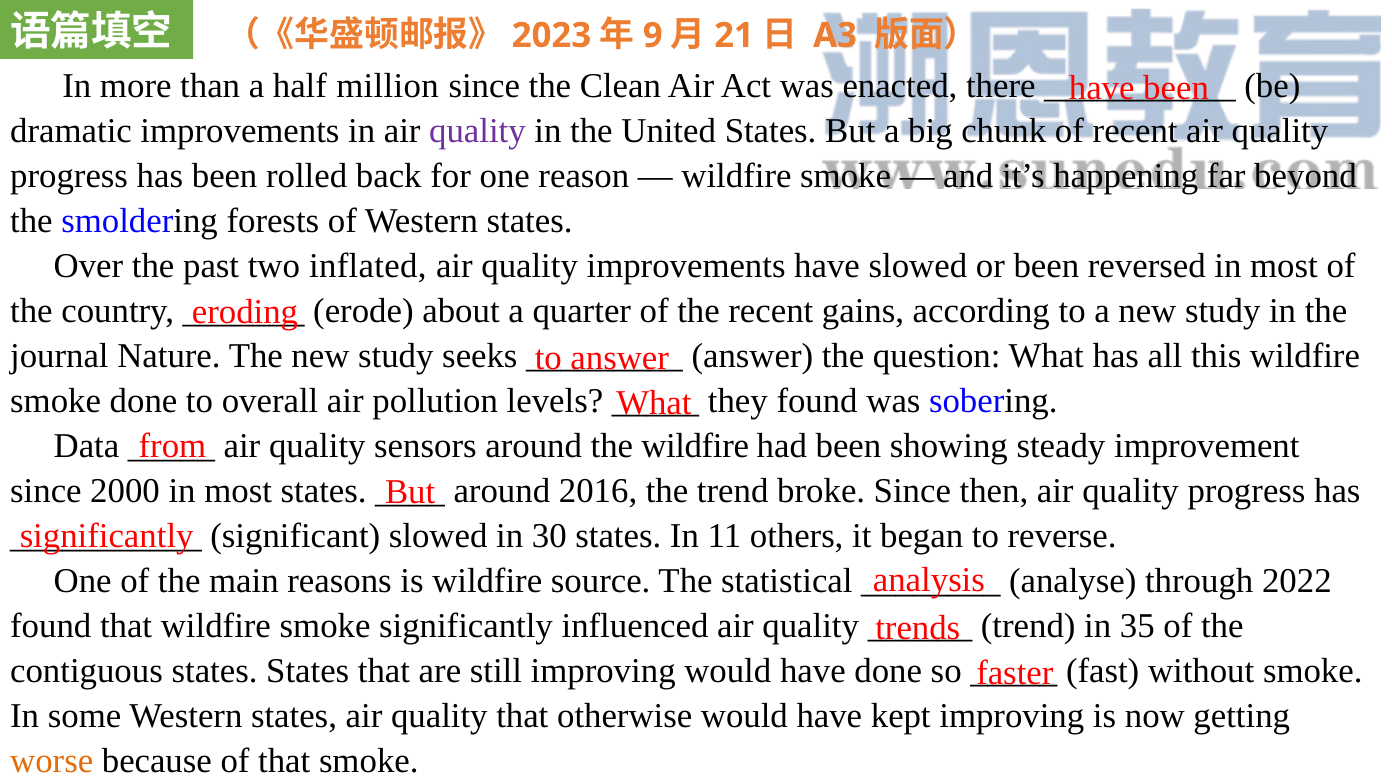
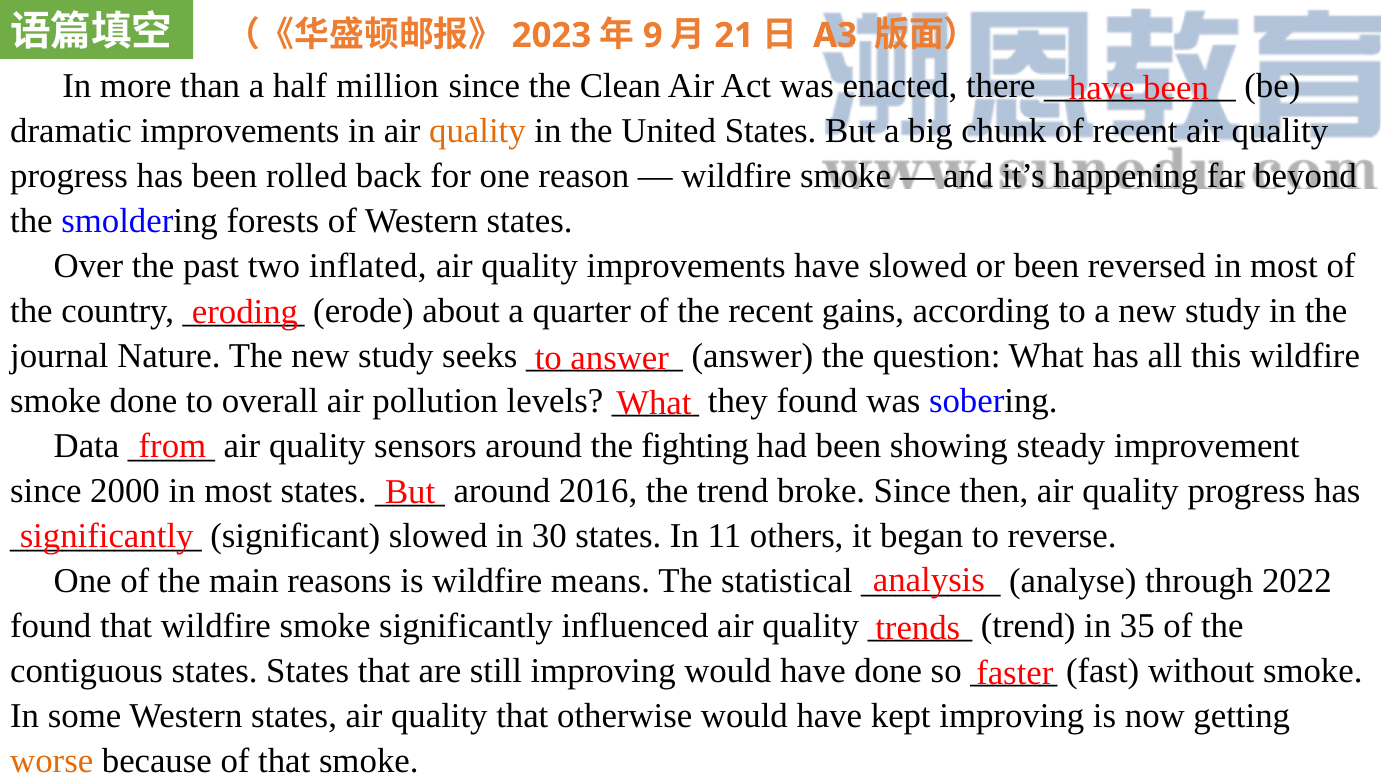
quality colour: purple -> orange (477, 131)
the wildfire: wildfire -> fighting (695, 446)
source: source -> means (601, 581)
